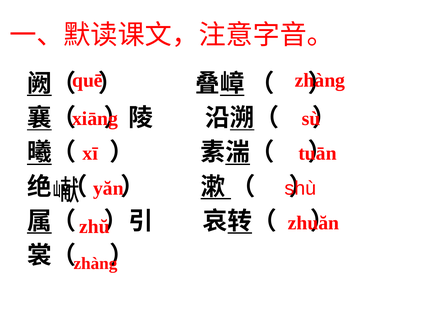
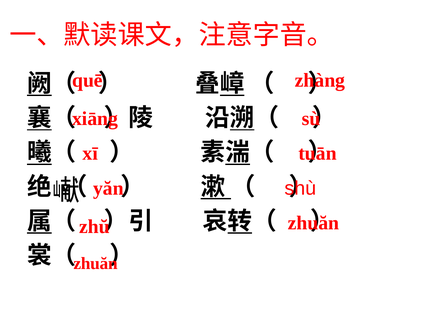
zhàng: zhàng -> zhuăn (96, 263)
